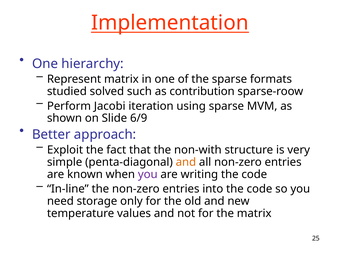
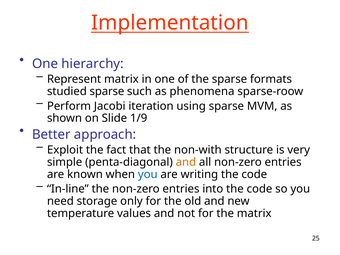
studied solved: solved -> sparse (107, 91)
contribution: contribution -> phenomena (202, 91)
6/9: 6/9 -> 1/9 (139, 118)
you colour: purple -> blue (148, 174)
